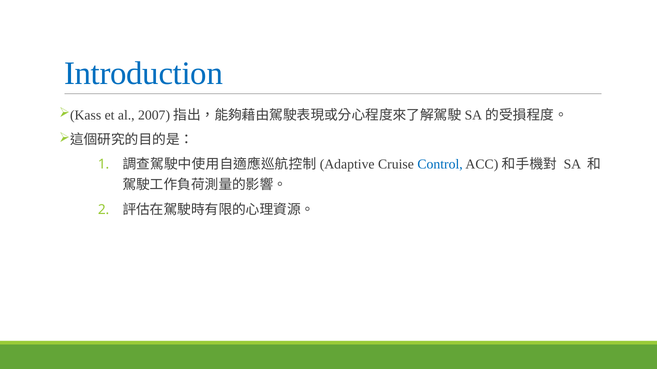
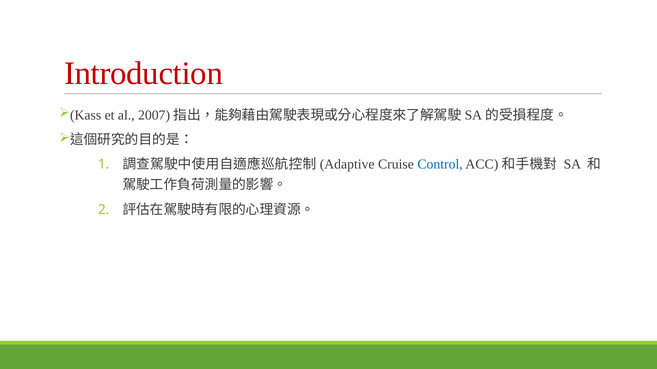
Introduction colour: blue -> red (143, 74)
